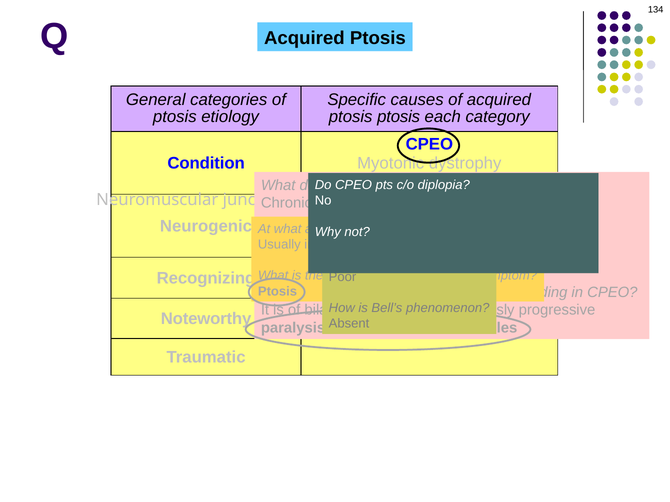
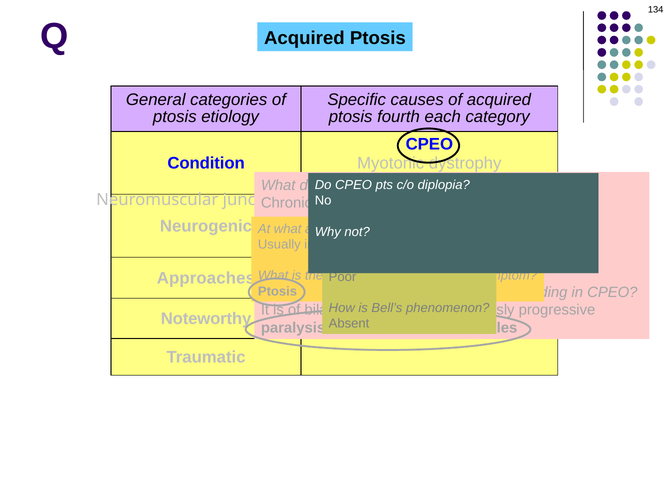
ptosis ptosis: ptosis -> fourth (399, 117)
Recognizing: Recognizing -> Approaches (206, 278)
